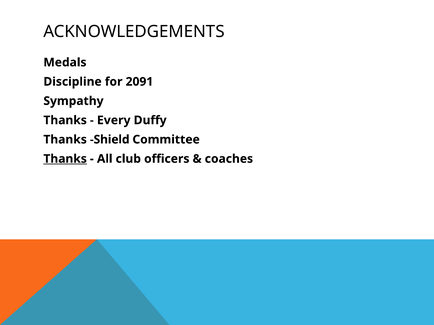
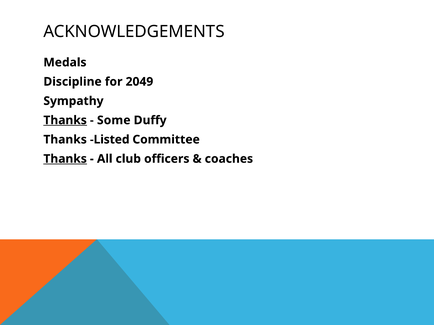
2091: 2091 -> 2049 (139, 82)
Thanks underline: none -> present (65, 120)
Every: Every -> Some (114, 120)
Shield: Shield -> Listed (110, 140)
